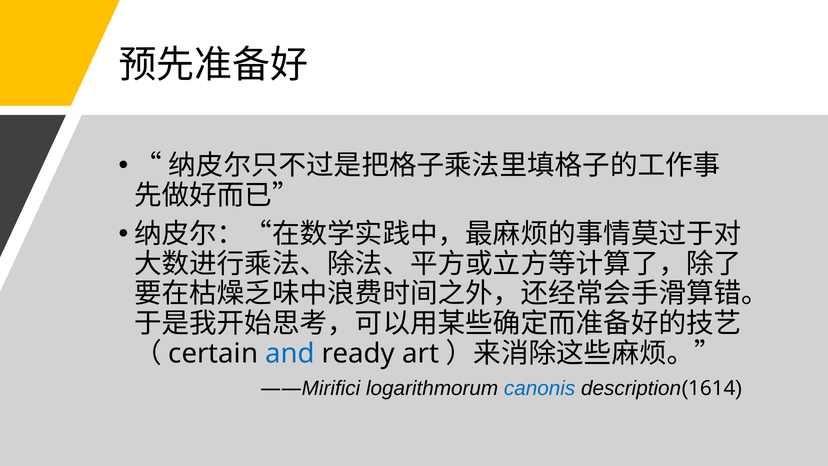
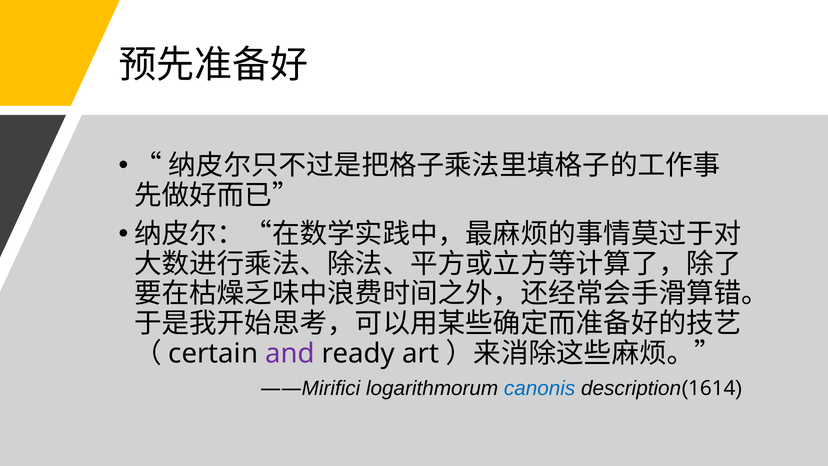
and colour: blue -> purple (290, 353)
